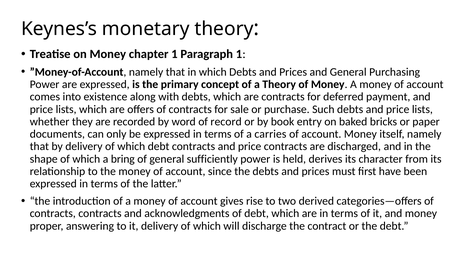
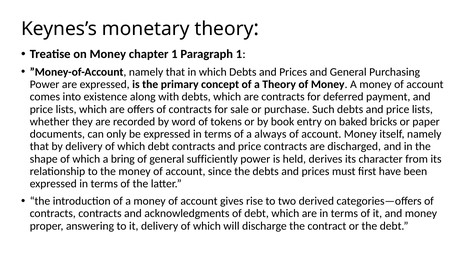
record: record -> tokens (226, 122)
carries: carries -> always (270, 134)
